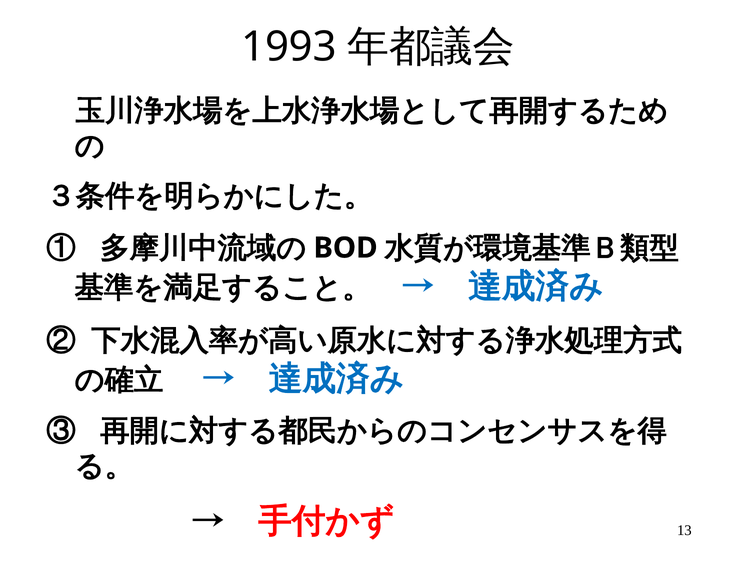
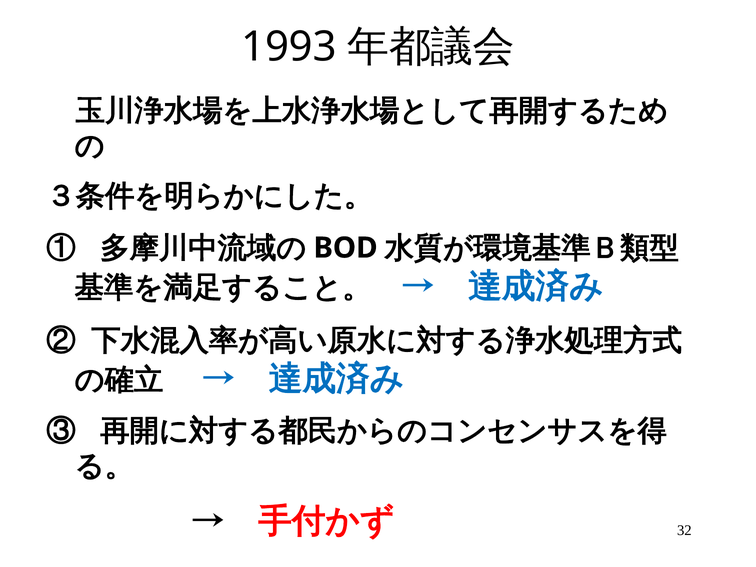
13: 13 -> 32 (684, 530)
